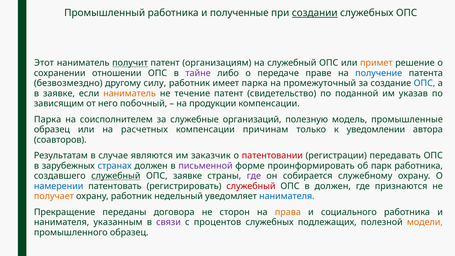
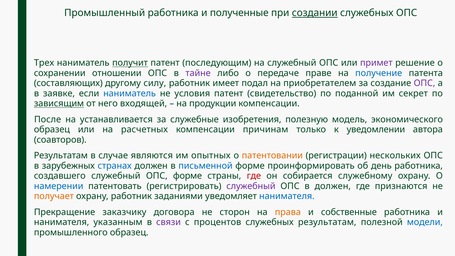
Этот: Этот -> Трех (44, 63)
организациям: организациям -> последующим (217, 63)
примет colour: orange -> purple (376, 63)
безвозмездно: безвозмездно -> составляющих (68, 83)
имеет парка: парка -> подал (255, 83)
промежуточный: промежуточный -> приобретателем (320, 83)
ОПС colour: blue -> purple (424, 83)
наниматель colour: orange -> blue (130, 93)
течение: течение -> условия (192, 93)
указав: указав -> секрет (413, 93)
зависящим underline: none -> present (59, 104)
побочный: побочный -> входящей (144, 104)
Парка: Парка -> После (48, 119)
соисполнителем: соисполнителем -> устанавливается (116, 119)
организаций: организаций -> изобретения (252, 119)
промышленные: промышленные -> экономического (407, 119)
заказчик: заказчик -> опытных (211, 156)
патентовании colour: red -> orange (272, 156)
передавать: передавать -> нескольких (395, 156)
письменной colour: purple -> blue (206, 166)
парк: парк -> день (381, 166)
служебный underline: present -> none (116, 176)
ОПС заявке: заявке -> форме (188, 176)
где colour: purple -> red (254, 176)
служебный colour: red -> purple (251, 186)
недельный: недельный -> заданиями (179, 196)
переданы: переданы -> заказчику (124, 212)
социального: социального -> собственные (349, 212)
служебных подлежащих: подлежащих -> результатам (327, 222)
модели colour: orange -> blue (425, 222)
